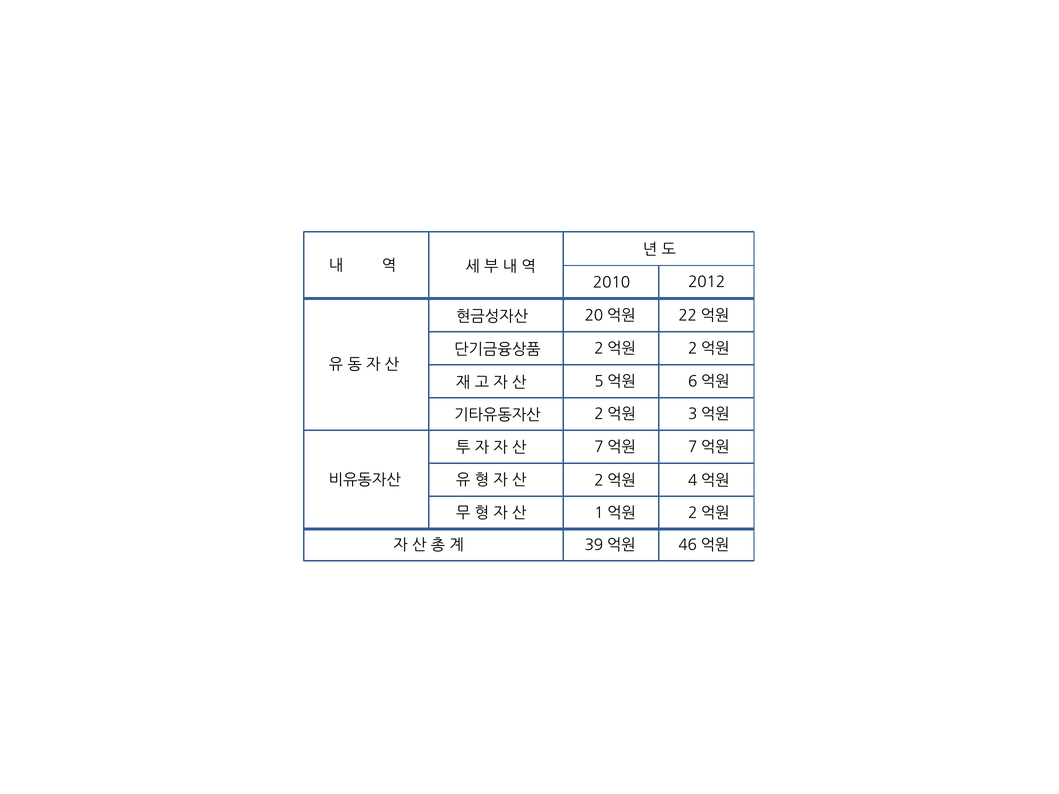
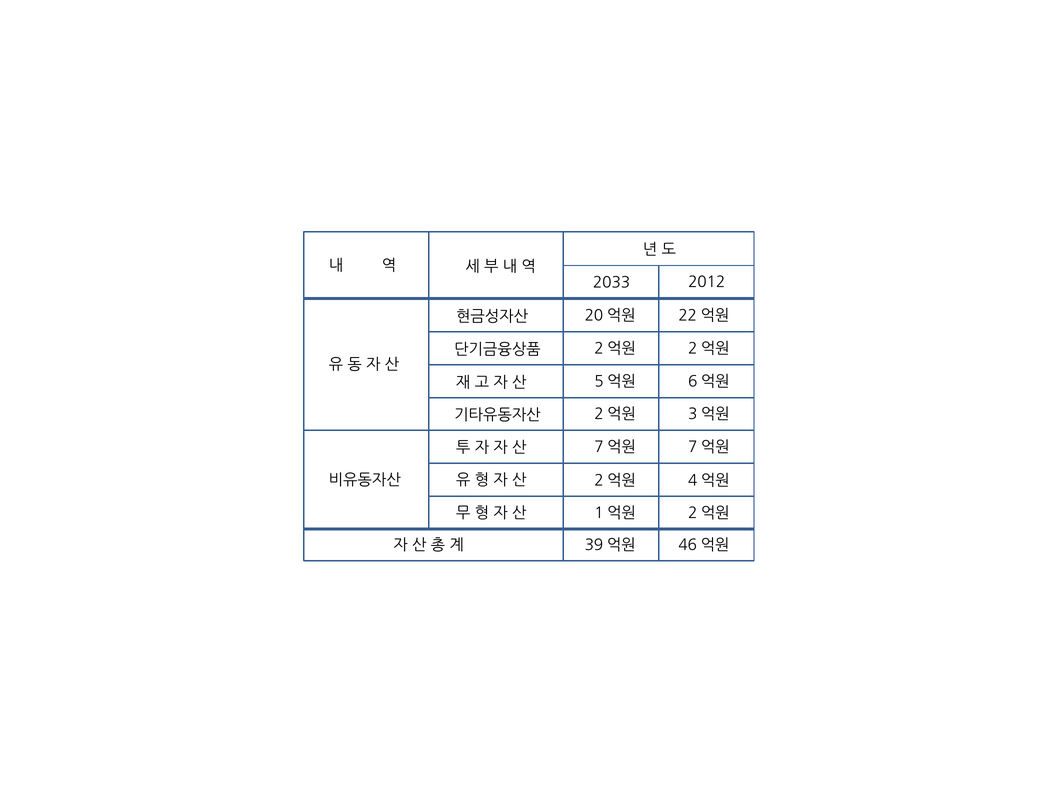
2010: 2010 -> 2033 (612, 283)
